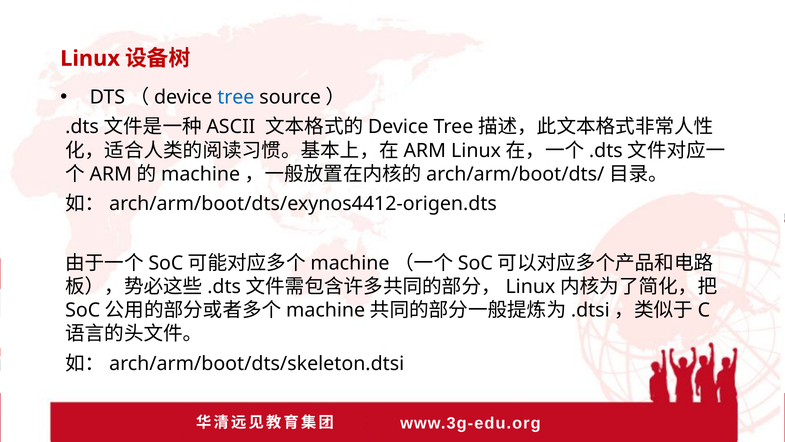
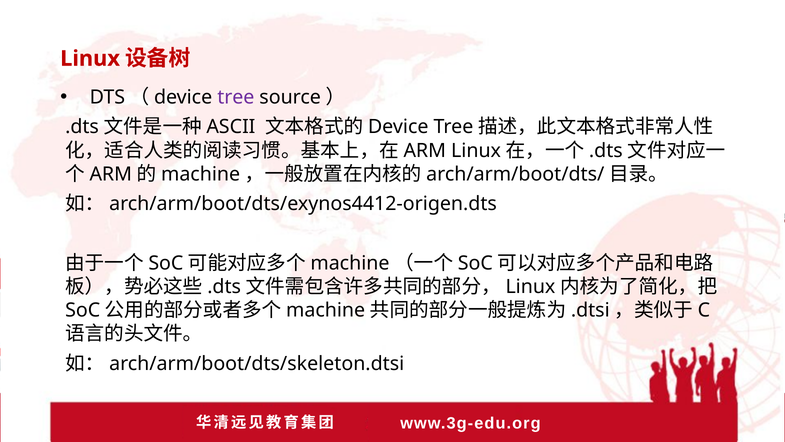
tree colour: blue -> purple (236, 97)
